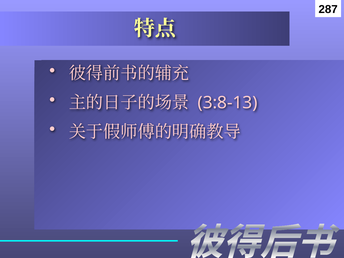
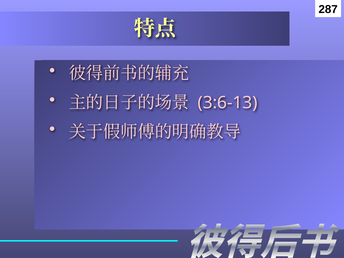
3:8-13: 3:8-13 -> 3:6-13 (228, 103)
